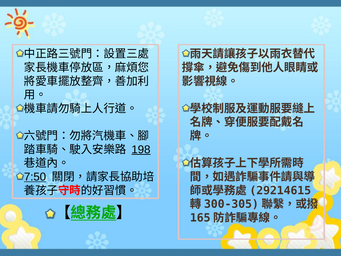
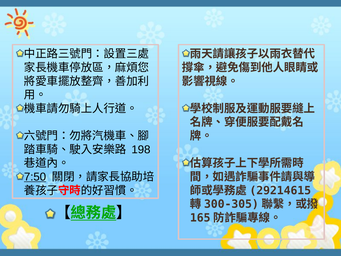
198 underline: present -> none (141, 149)
